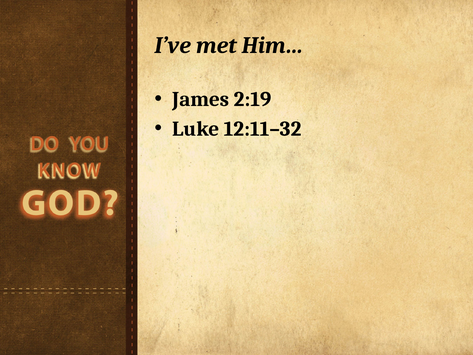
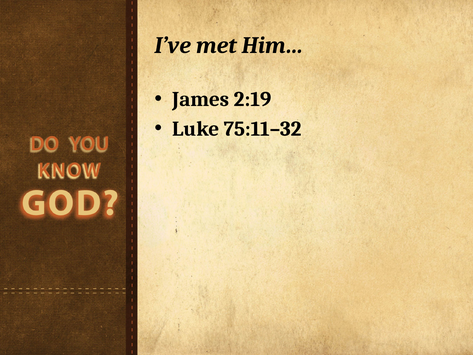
12:11–32: 12:11–32 -> 75:11–32 (263, 129)
